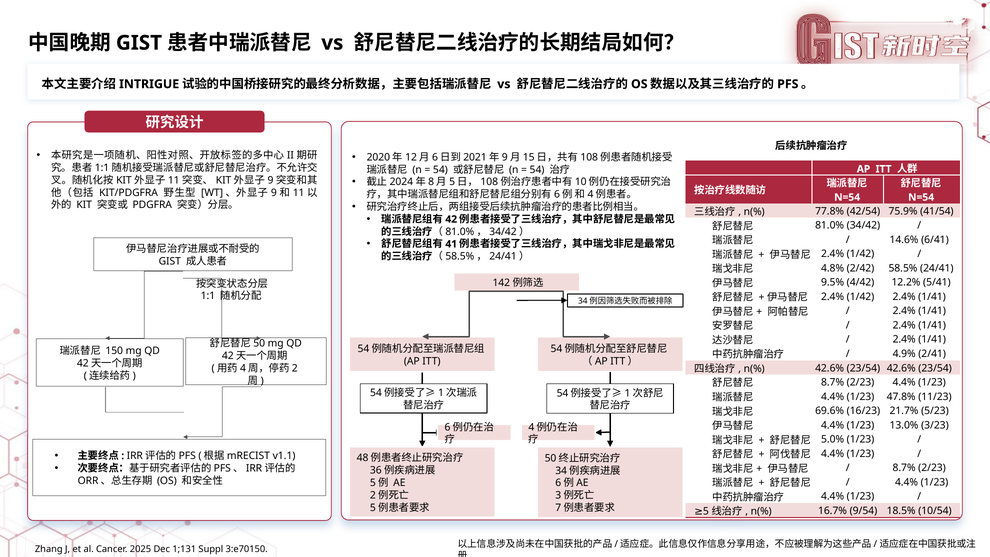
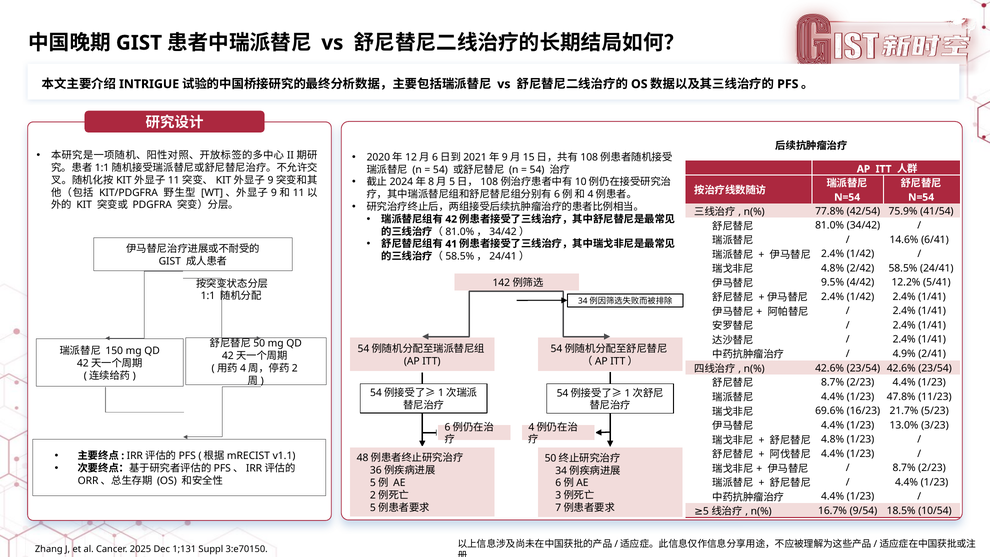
5.0%: 5.0% -> 4.8% (833, 439)
